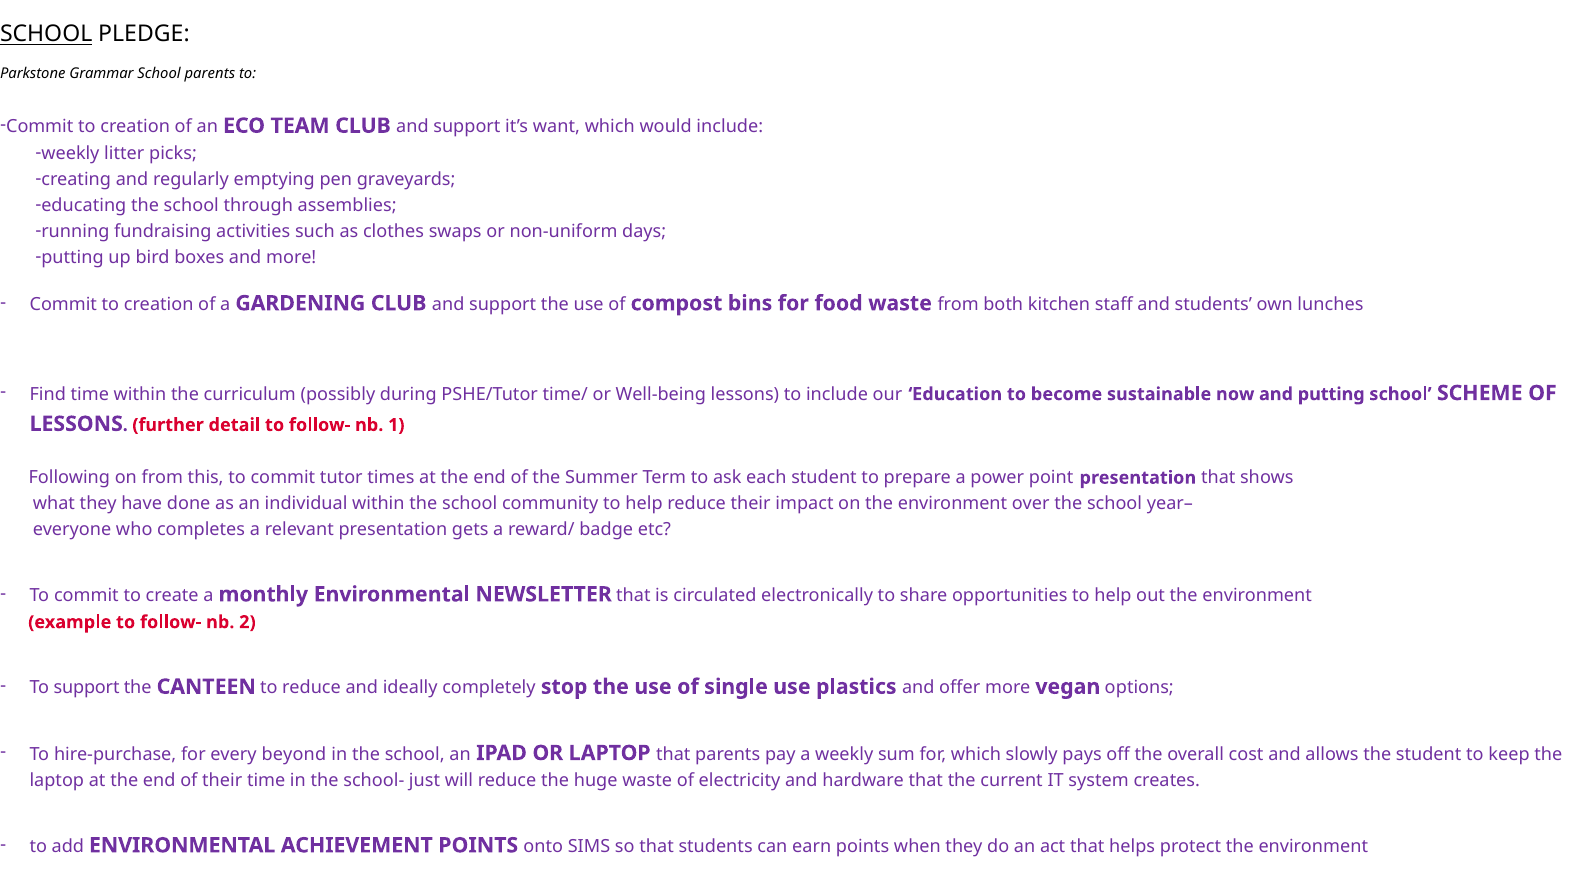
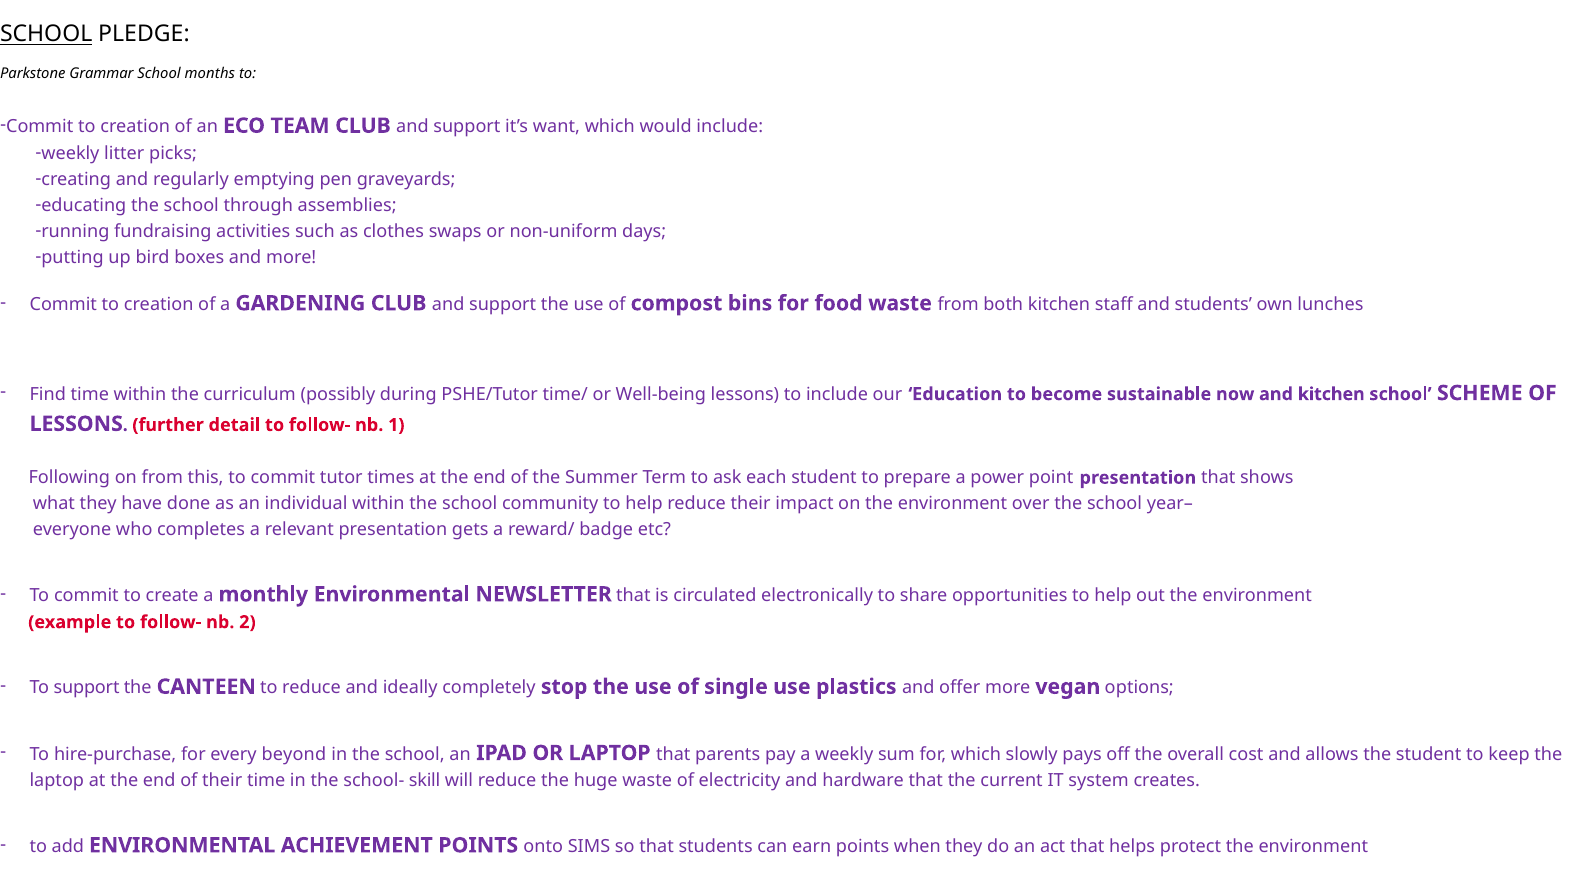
School parents: parents -> months (210, 74)
and putting: putting -> kitchen (1331, 394)
just: just -> skill (425, 780)
